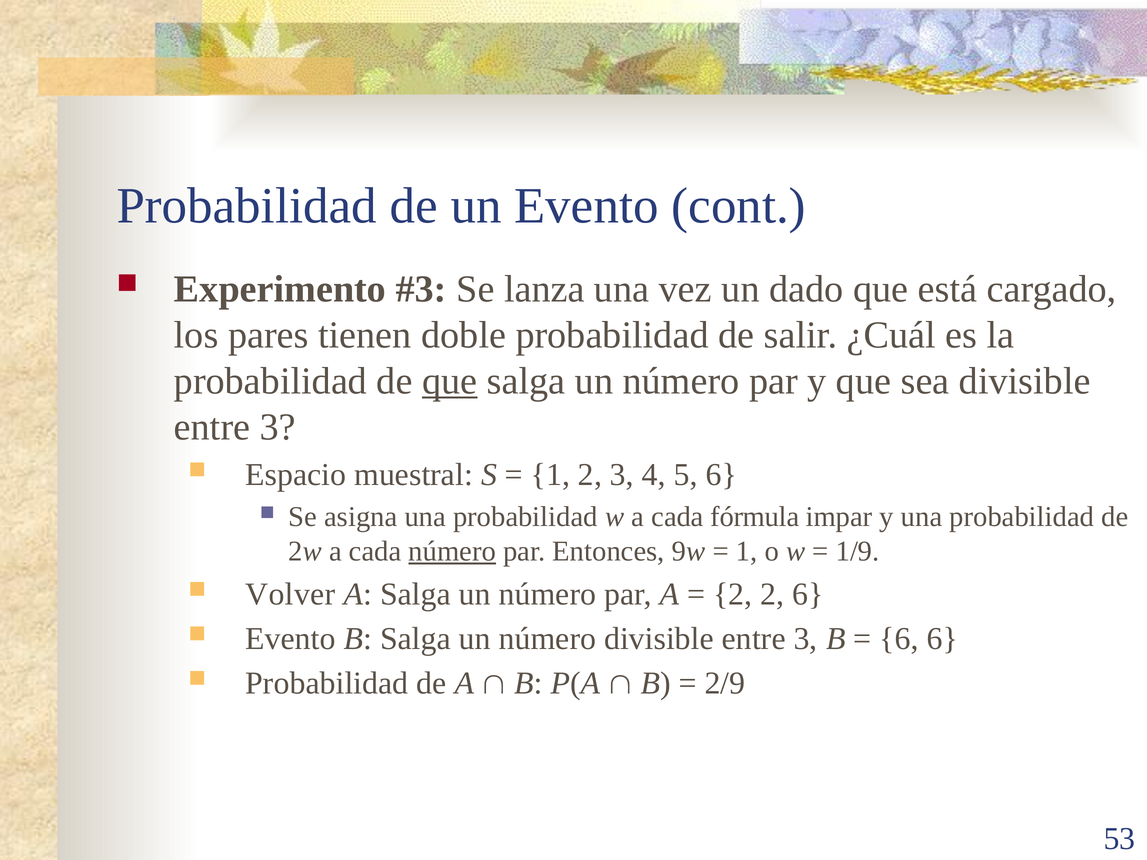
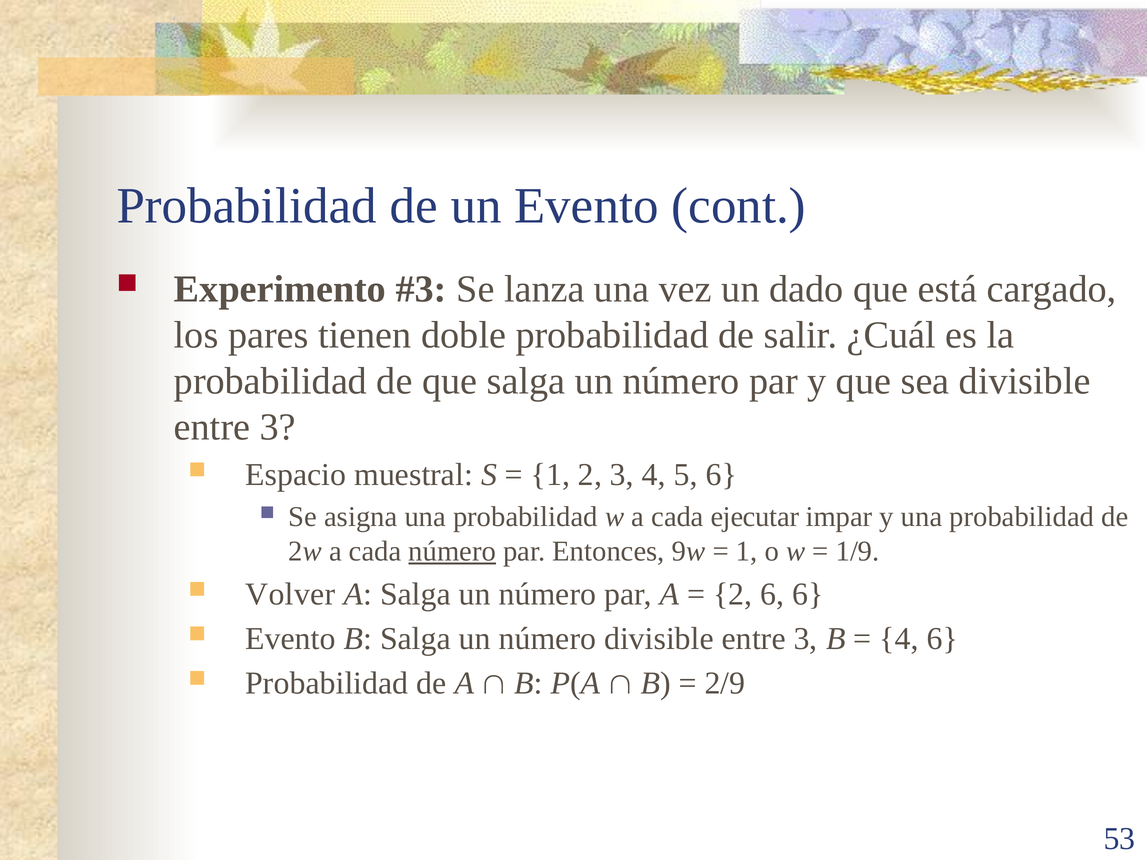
que underline: present -> none (450, 381)
fórmula: fórmula -> ejecutar (755, 517)
2 2: 2 -> 6 (772, 594)
6: 6 -> 4 (899, 639)
